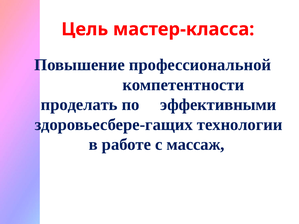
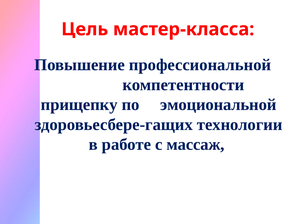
проделать: проделать -> прищепку (79, 105)
эффективными: эффективными -> эмоциональной (218, 105)
